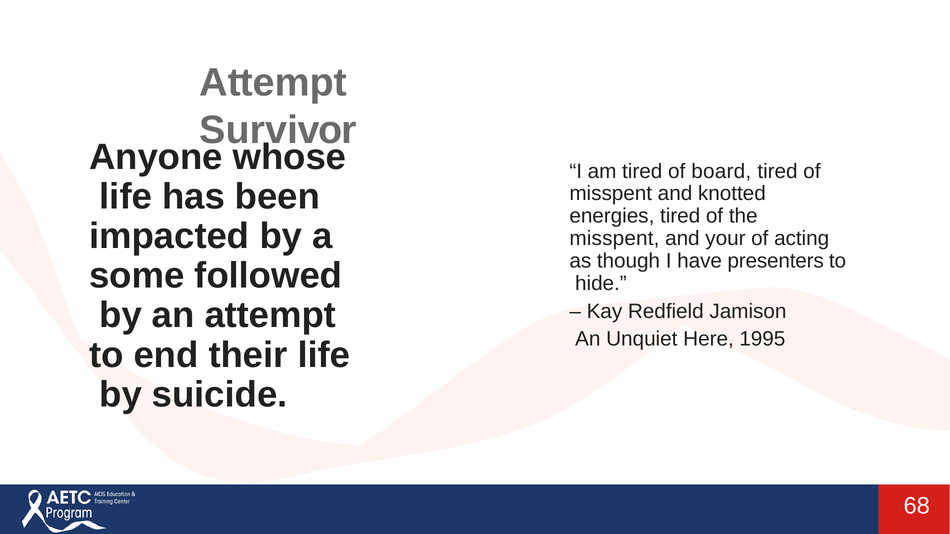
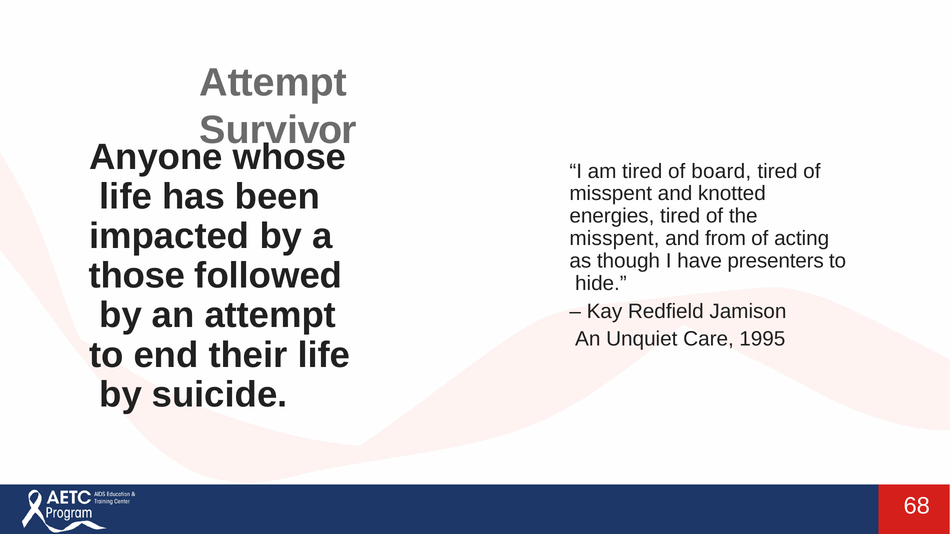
your: your -> from (726, 239)
some: some -> those (137, 276)
Here: Here -> Care (708, 339)
